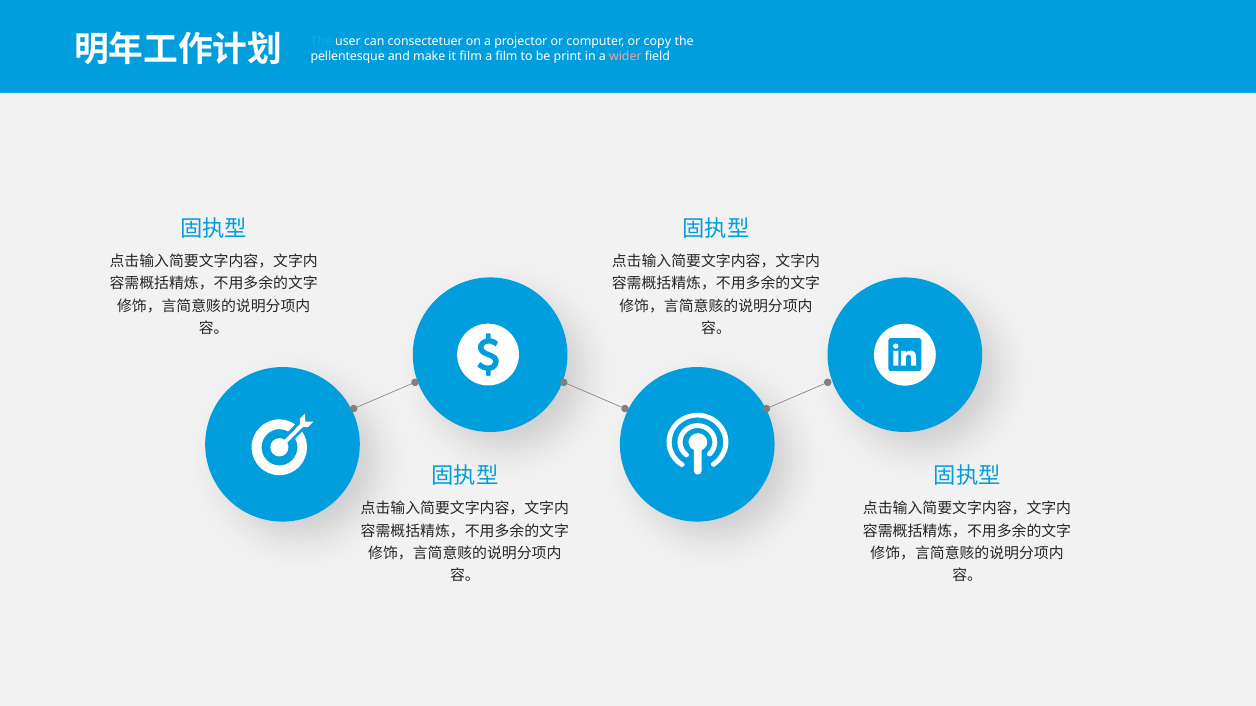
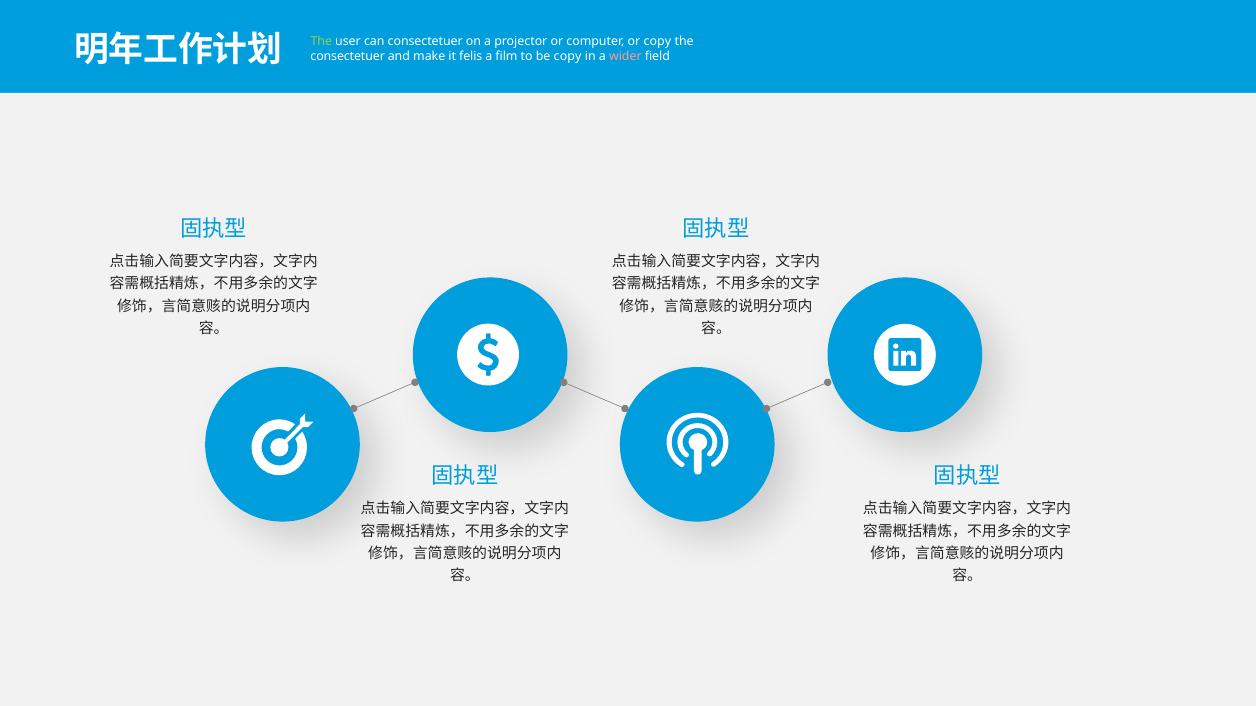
The colour: light blue -> light green (321, 41)
pellentesque: pellentesque -> consectetuer (348, 56)
it film: film -> felis (471, 56)
be print: print -> copy (568, 56)
